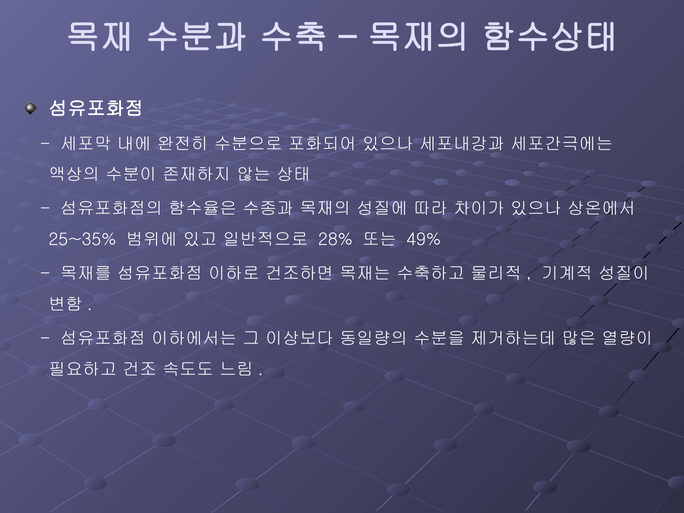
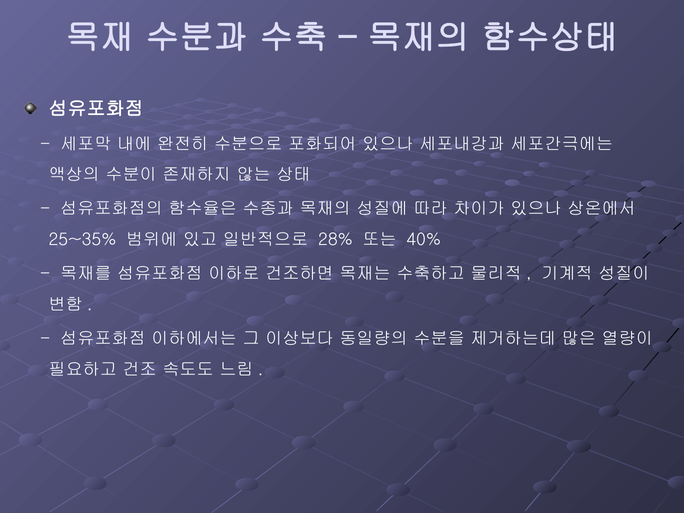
49%: 49% -> 40% (424, 240)
